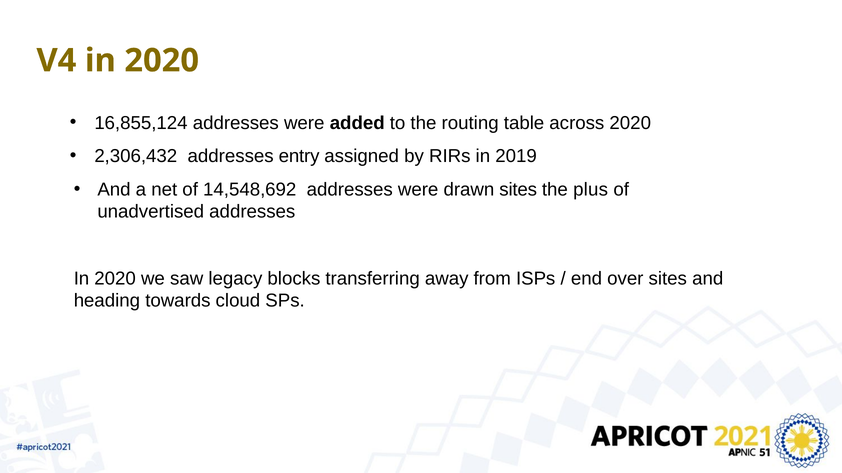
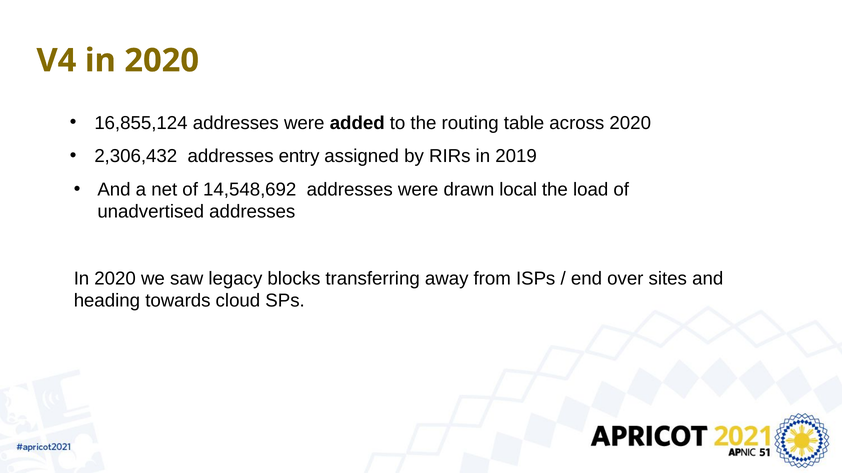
drawn sites: sites -> local (518, 190)
plus: plus -> load (591, 190)
